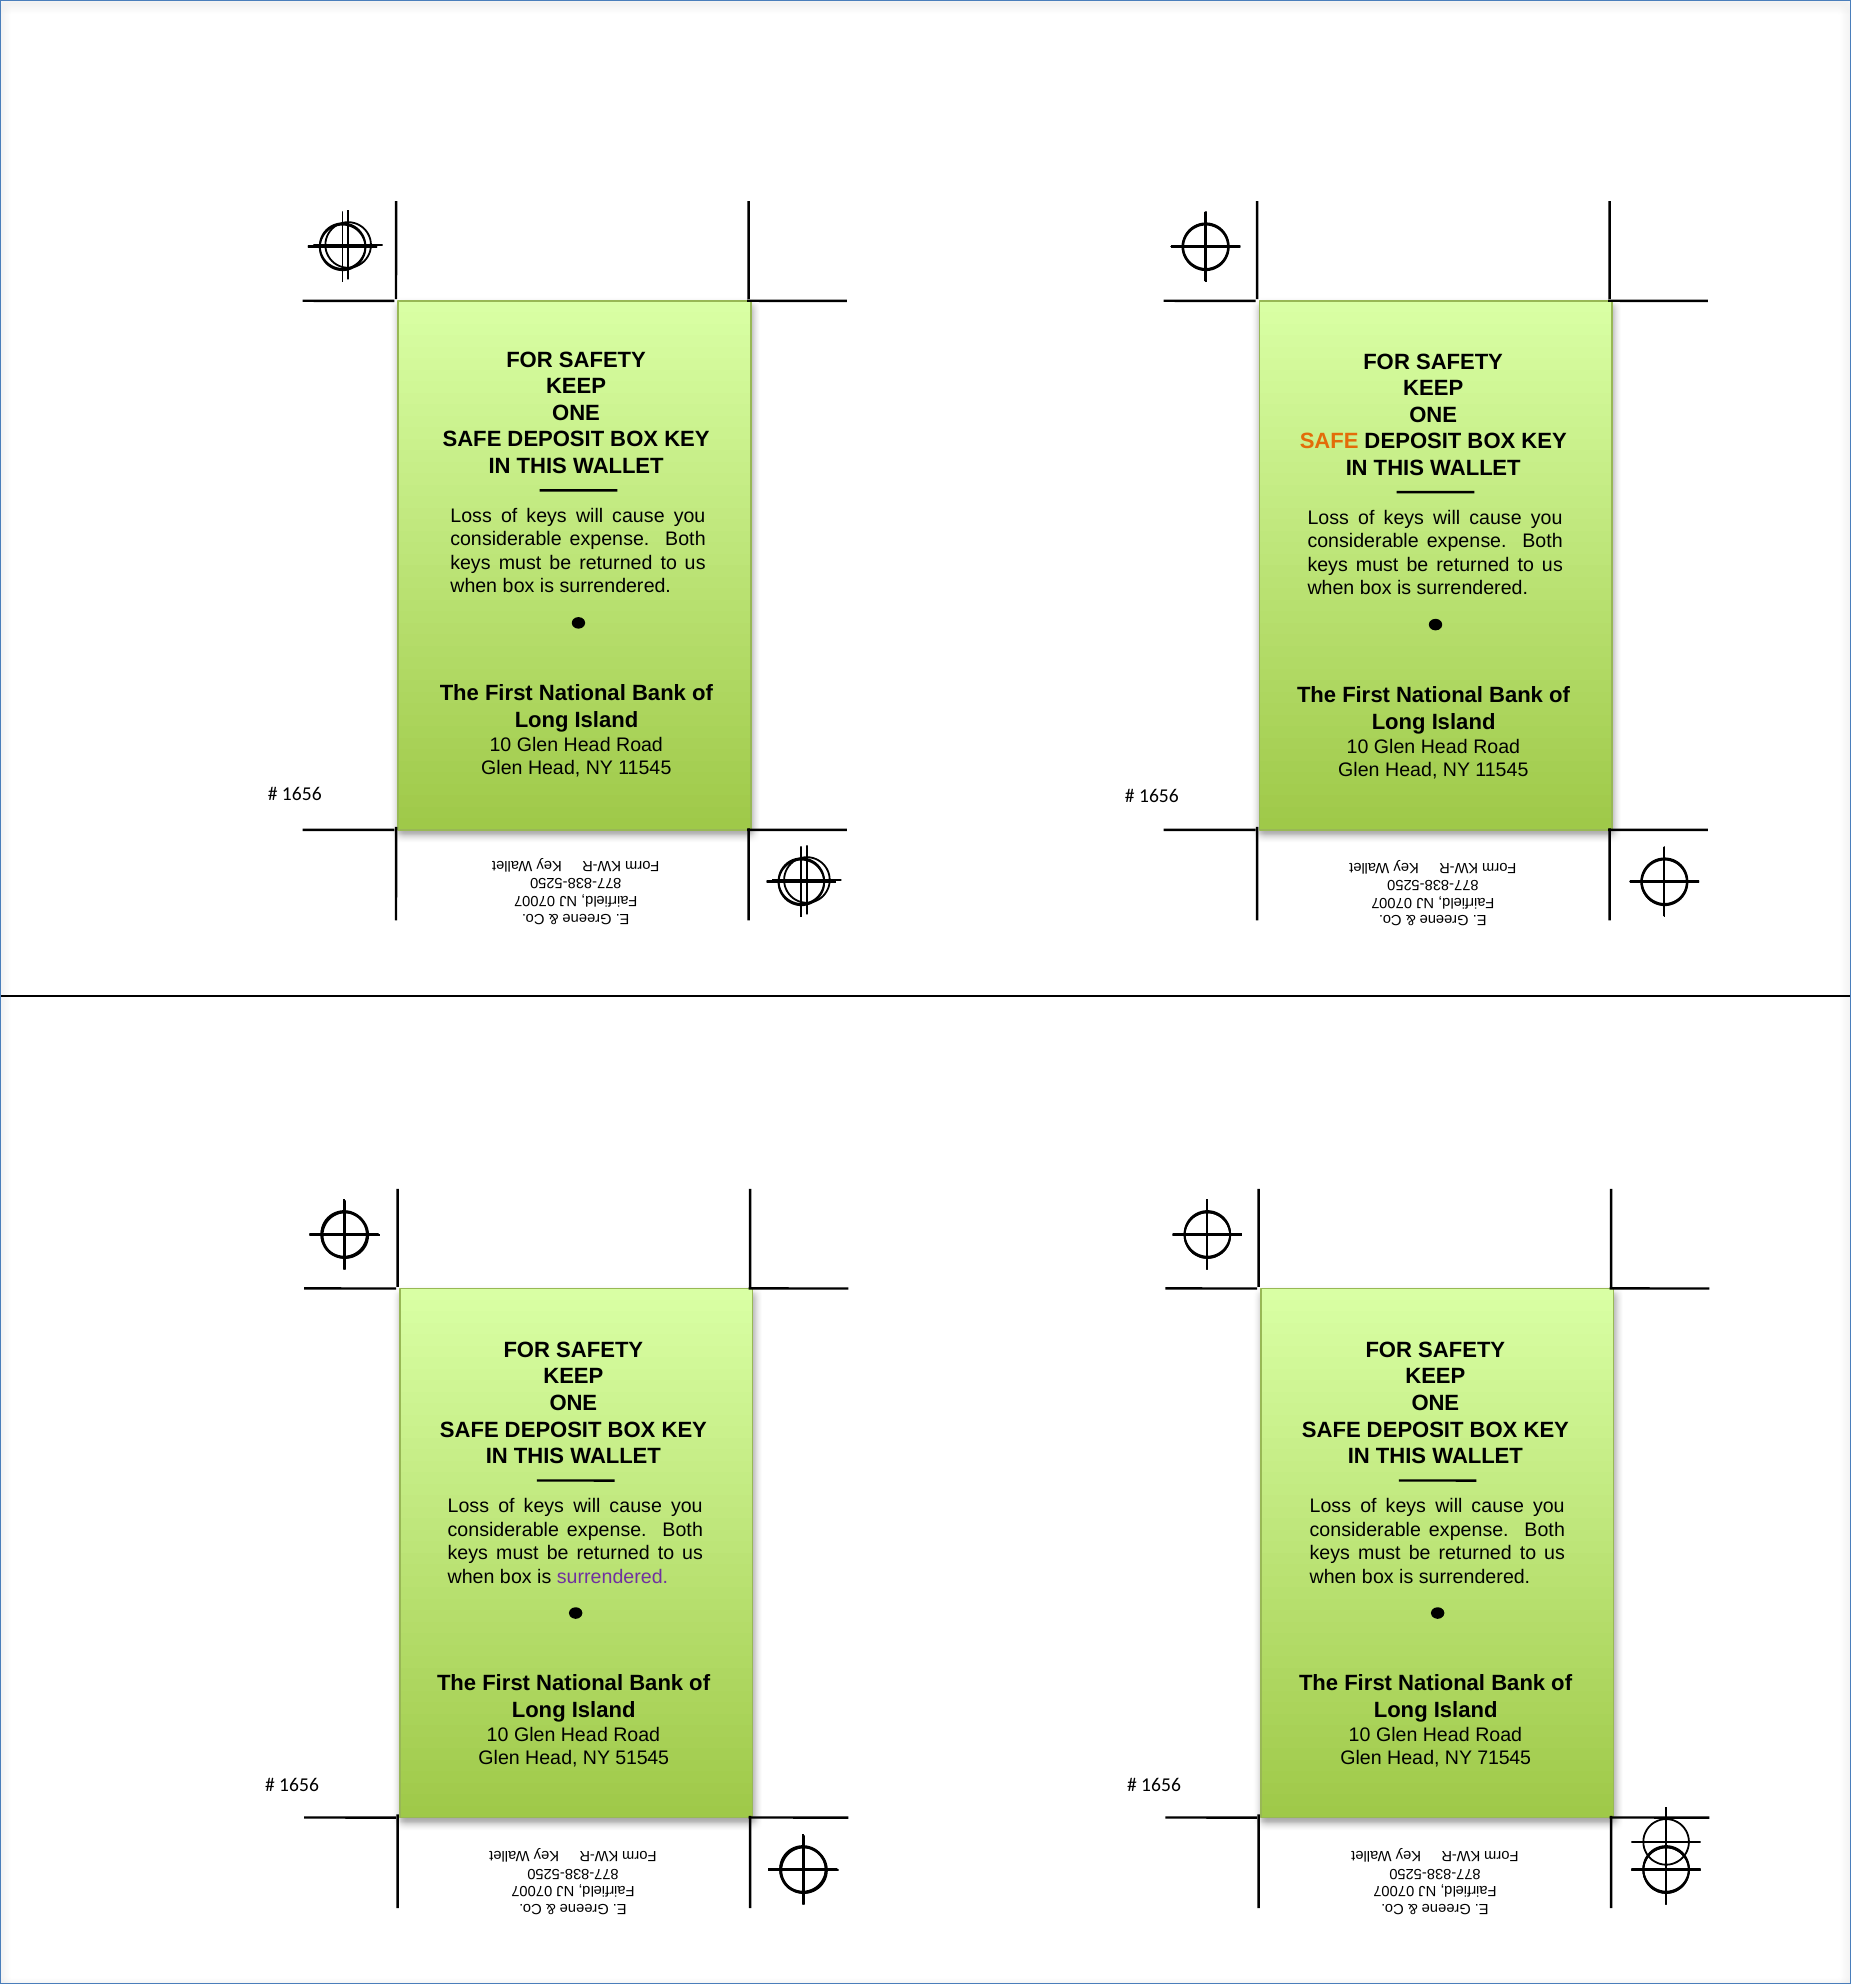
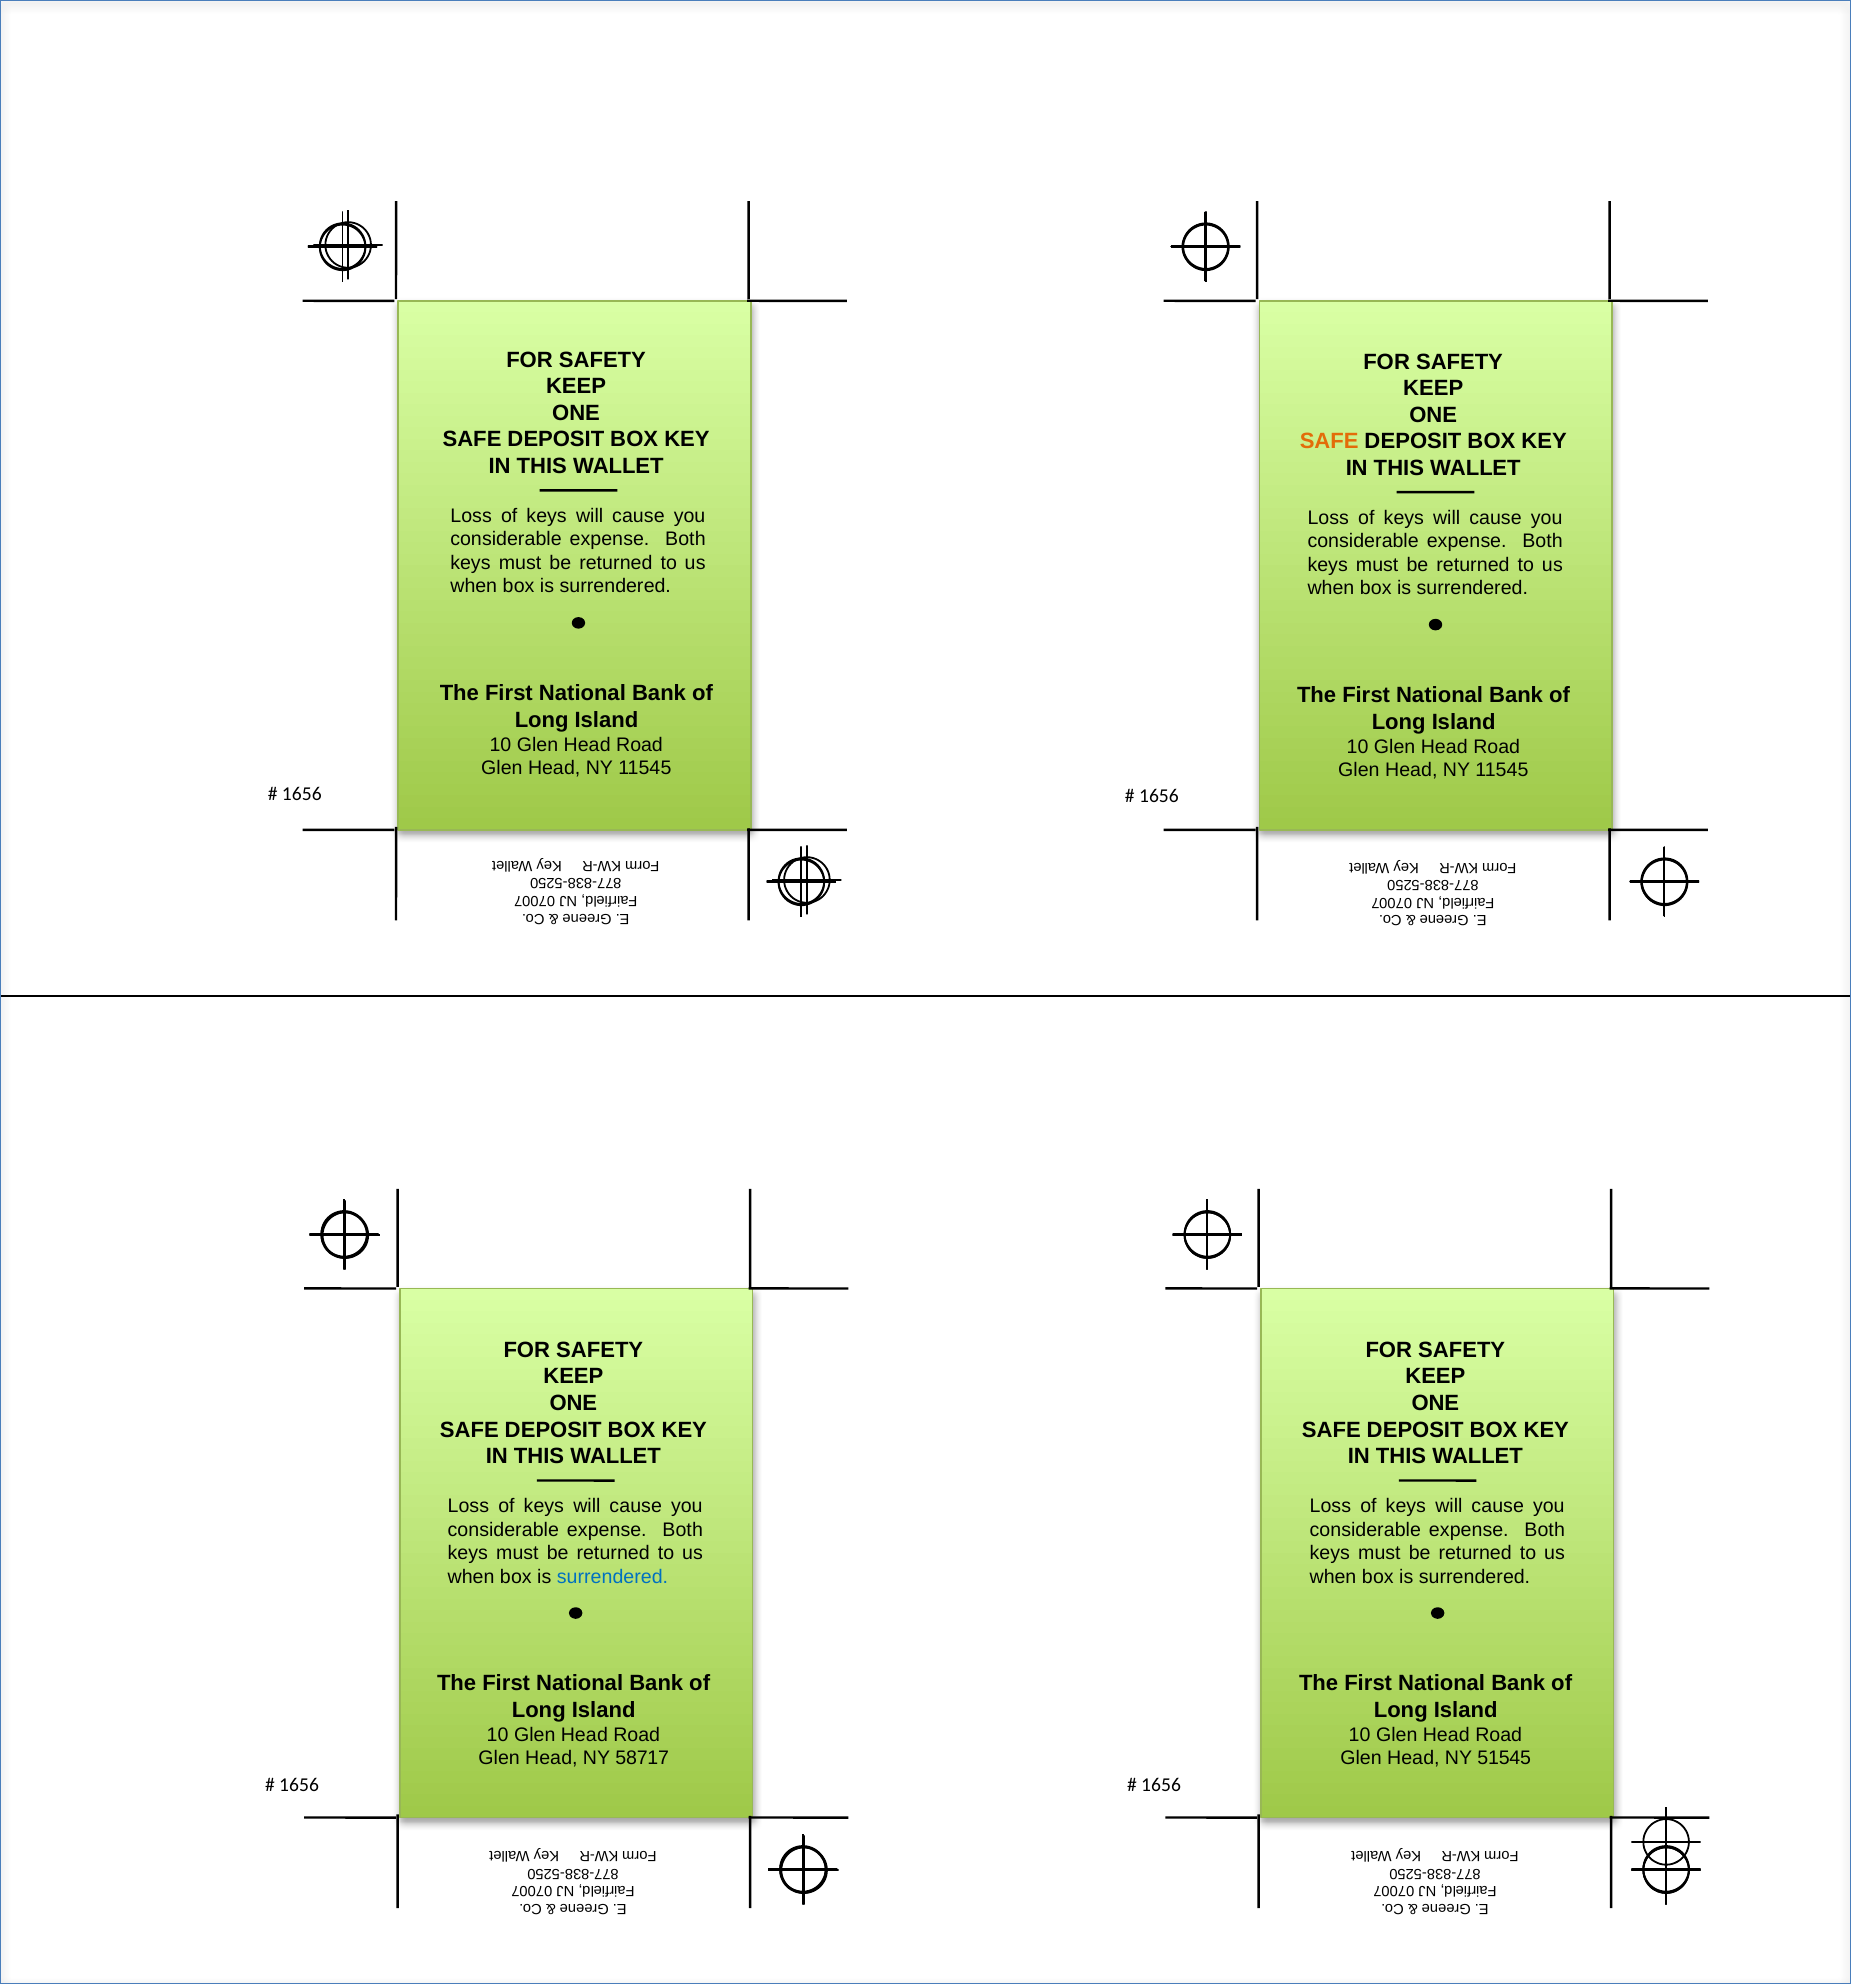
surrendered colour: purple -> blue (612, 1576)
51545: 51545 -> 58717 (642, 1758)
71545: 71545 -> 51545 (1504, 1758)
